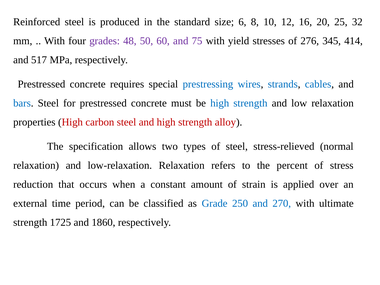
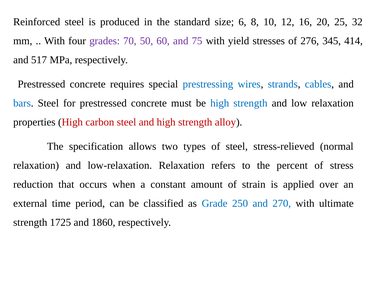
48: 48 -> 70 (130, 41)
